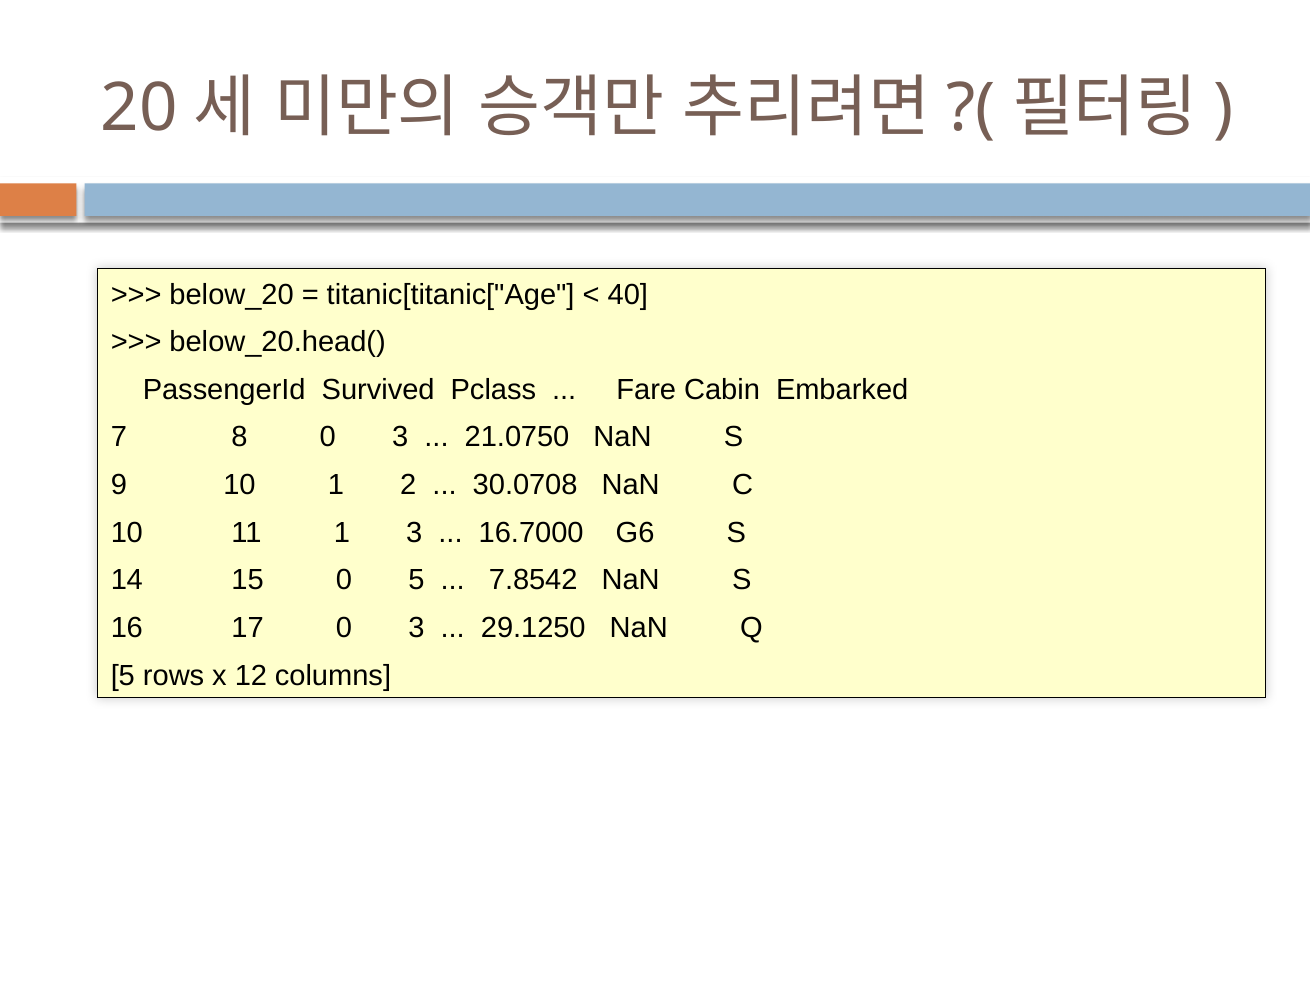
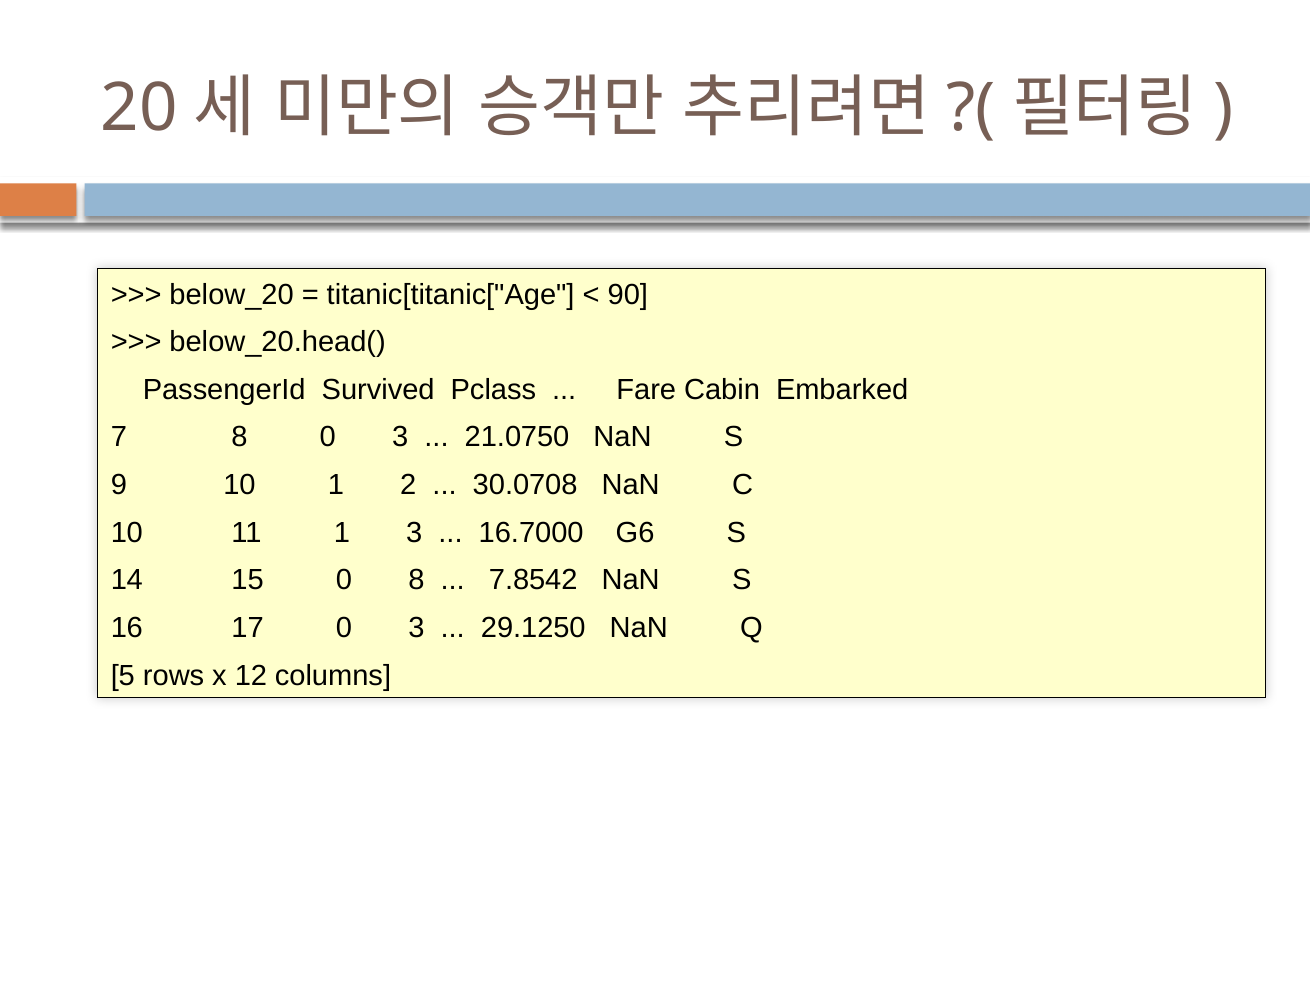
40: 40 -> 90 (628, 295)
0 5: 5 -> 8 (416, 581)
